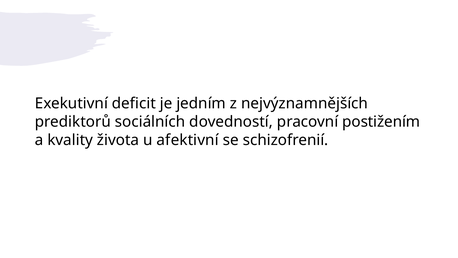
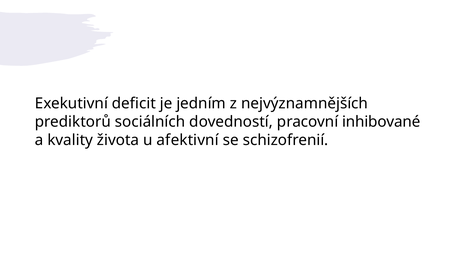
postižením: postižením -> inhibované (381, 122)
